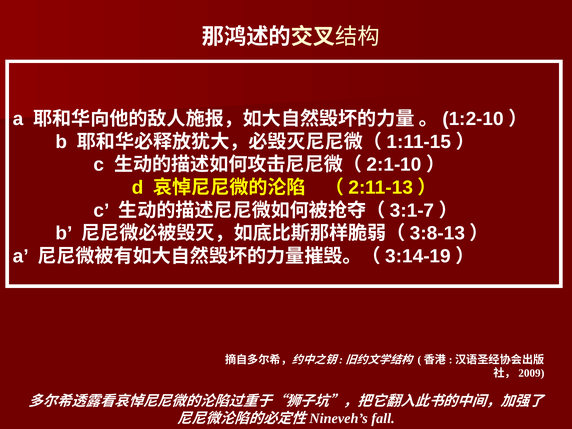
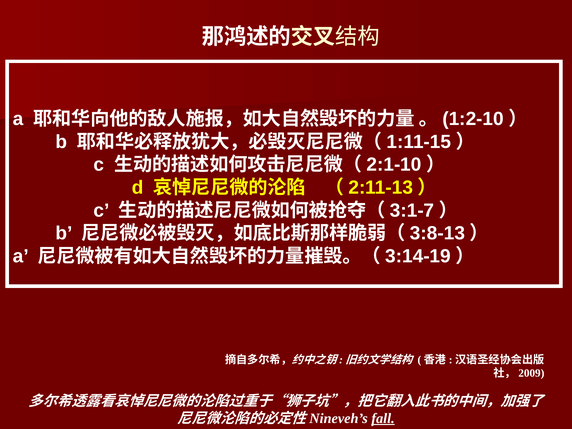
fall underline: none -> present (383, 418)
